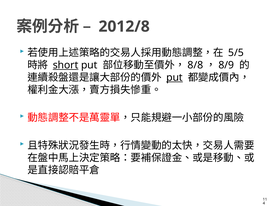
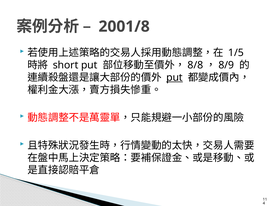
2012/8: 2012/8 -> 2001/8 (124, 27)
5/5: 5/5 -> 1/5 (236, 53)
short underline: present -> none (66, 65)
